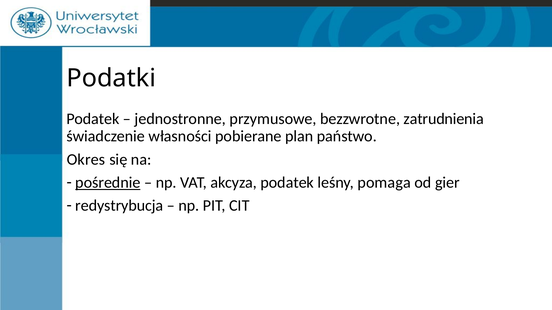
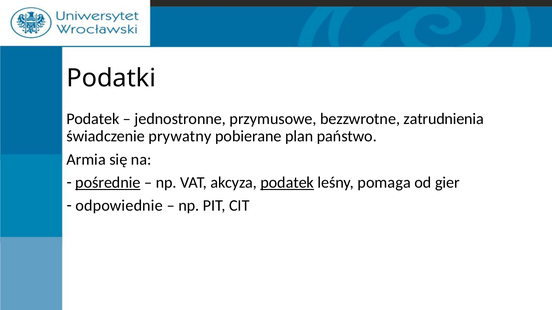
własności: własności -> prywatny (180, 137)
Okres: Okres -> Armia (86, 160)
podatek underline: none -> present (287, 183)
redystrybucja: redystrybucja -> odpowiednie (119, 206)
